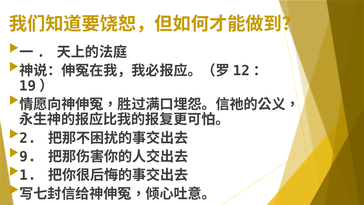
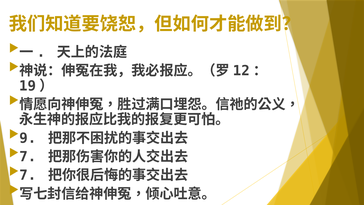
2: 2 -> 9 (28, 138)
9: 9 -> 7 (28, 157)
1: 1 -> 7 (28, 175)
